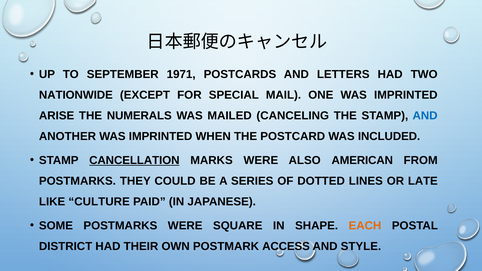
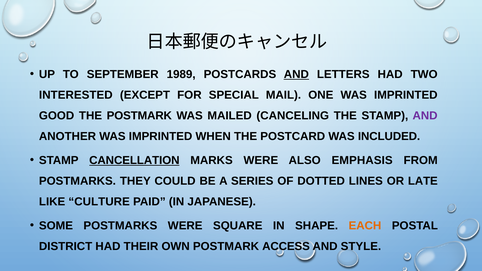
1971: 1971 -> 1989 (181, 74)
AND underline: none -> present (296, 74)
NATIONWIDE: NATIONWIDE -> INTERESTED (76, 95)
ARISE: ARISE -> GOOD (57, 116)
THE NUMERALS: NUMERALS -> POSTMARK (139, 116)
AND colour: blue -> purple (425, 116)
AMERICAN: AMERICAN -> EMPHASIS (362, 160)
